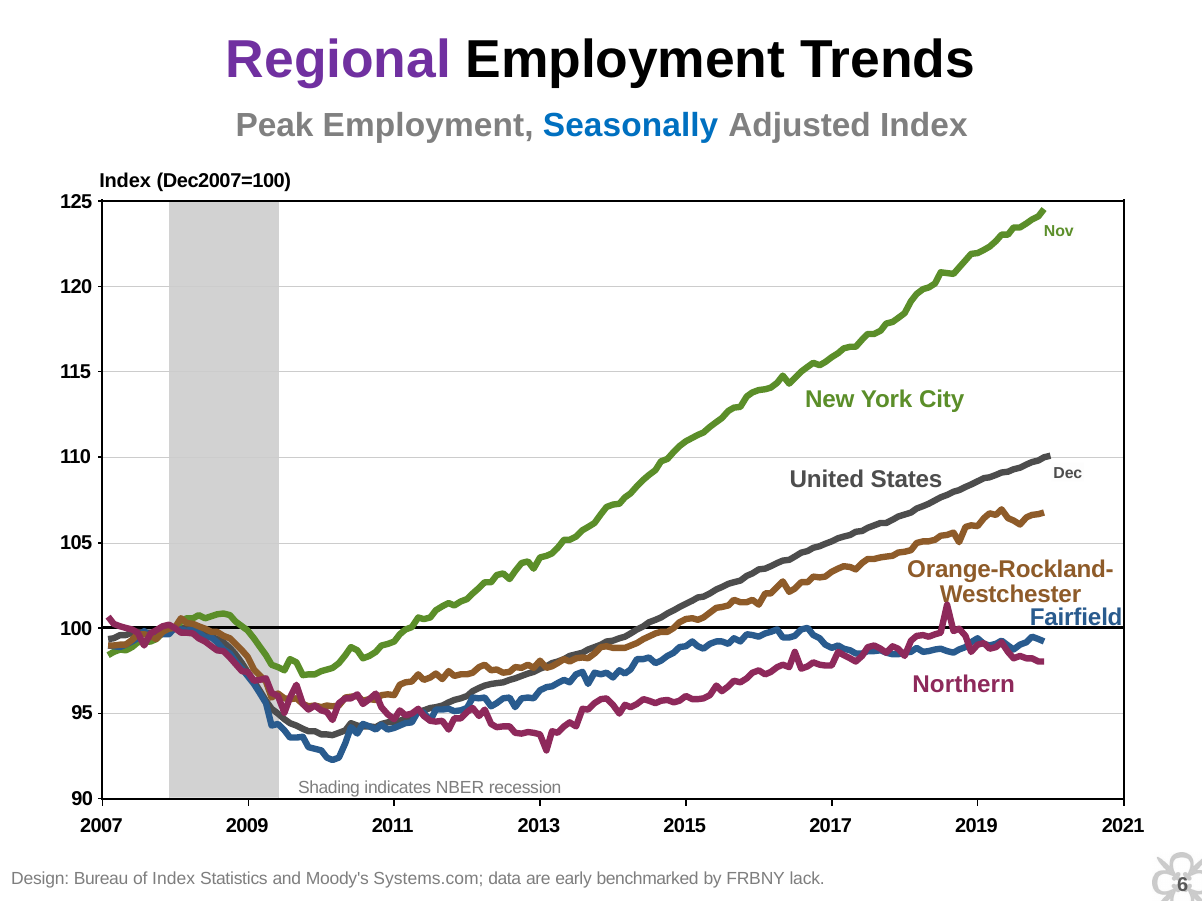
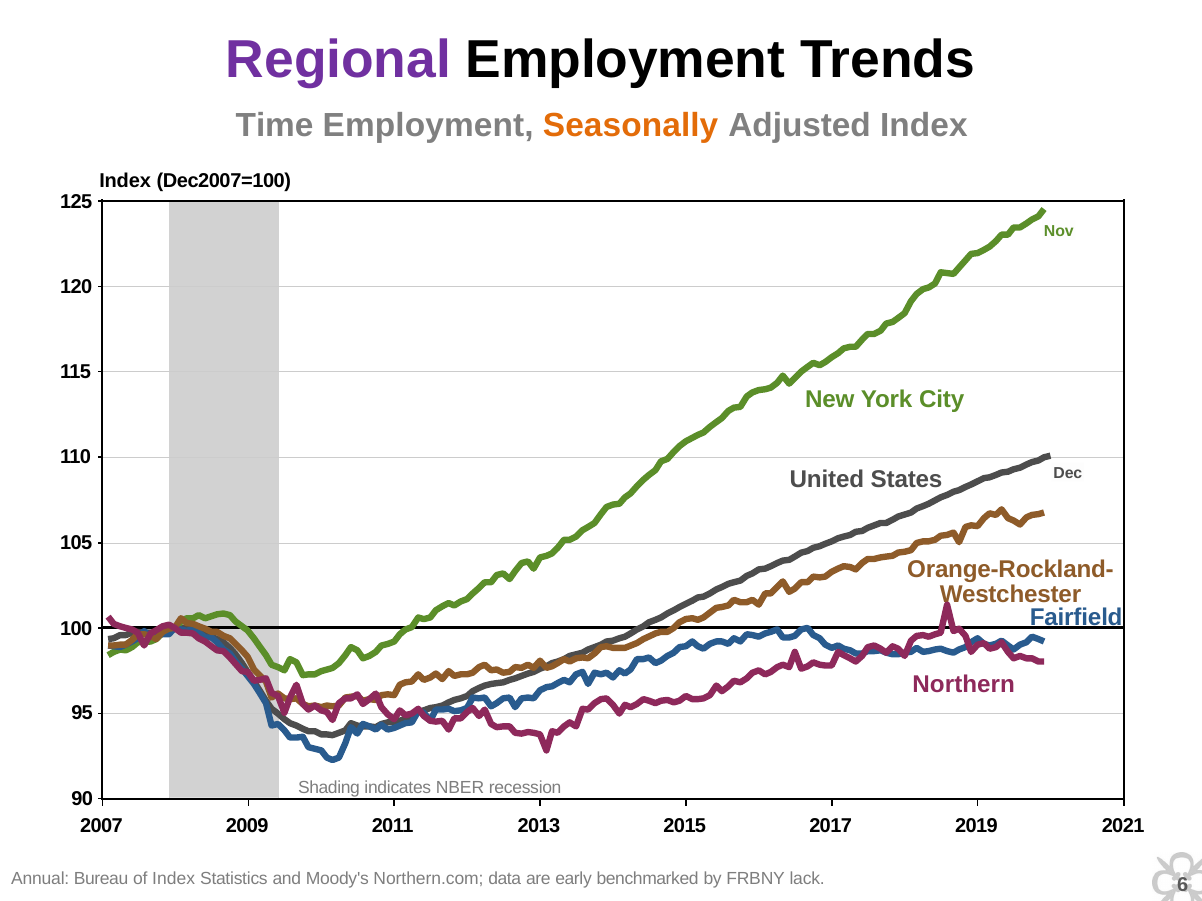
Peak: Peak -> Time (275, 126)
Seasonally colour: blue -> orange (631, 126)
Design: Design -> Annual (40, 880)
Systems.com: Systems.com -> Northern.com (429, 880)
